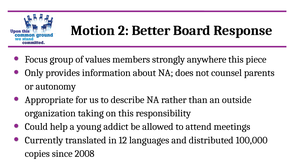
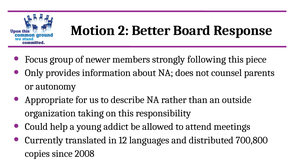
values: values -> newer (98, 60)
anywhere: anywhere -> following (207, 60)
100,000: 100,000 -> 700,800 (252, 141)
